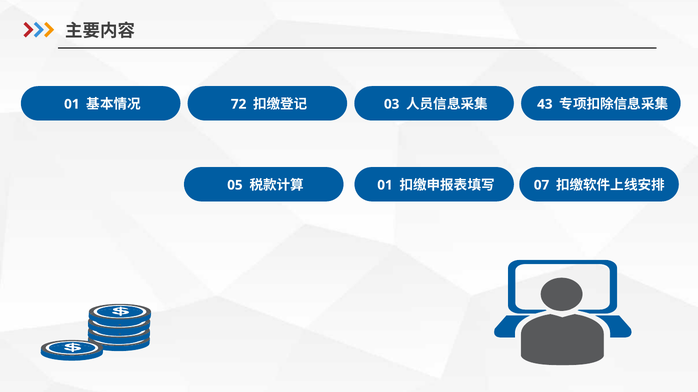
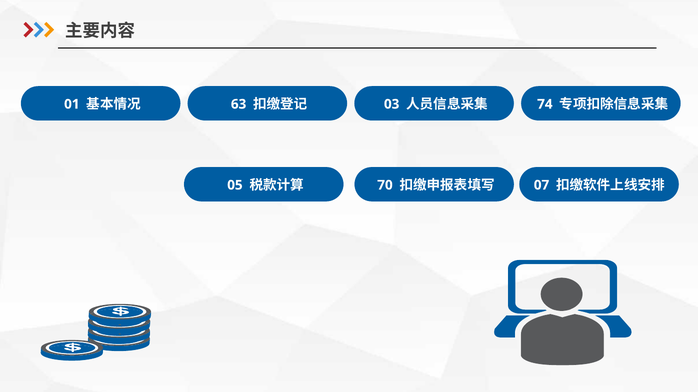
72: 72 -> 63 (239, 104)
43: 43 -> 74 (545, 104)
01: 01 -> 70 (385, 185)
